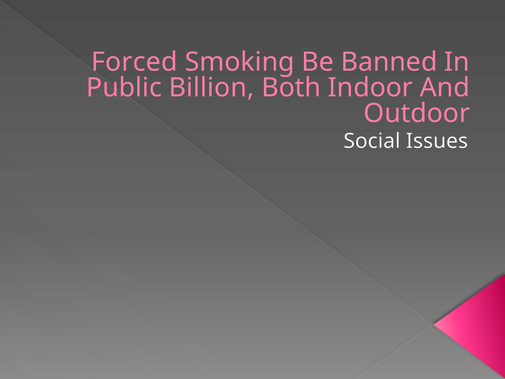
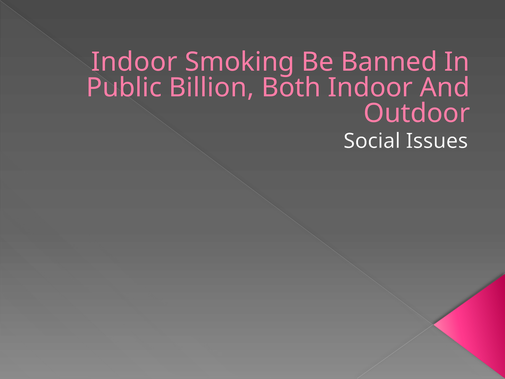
Forced: Forced -> Indoor (134, 62)
